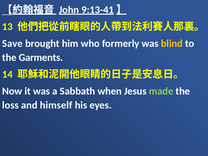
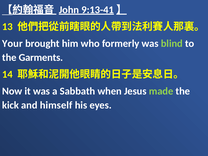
Save: Save -> Your (12, 43)
blind colour: yellow -> light green (172, 43)
loss: loss -> kick (10, 105)
